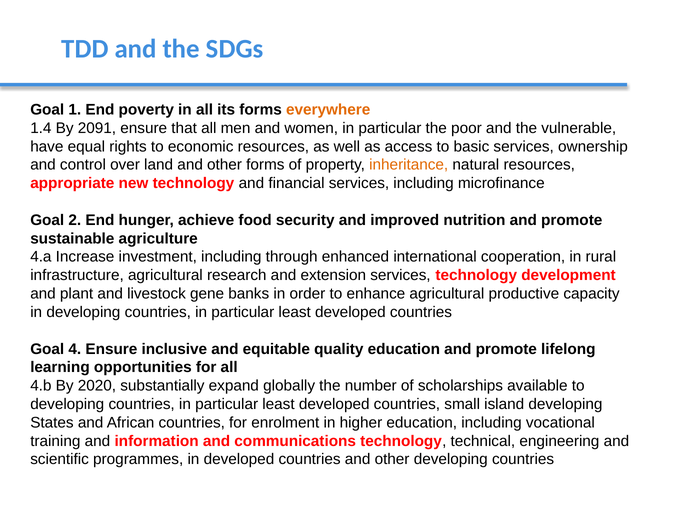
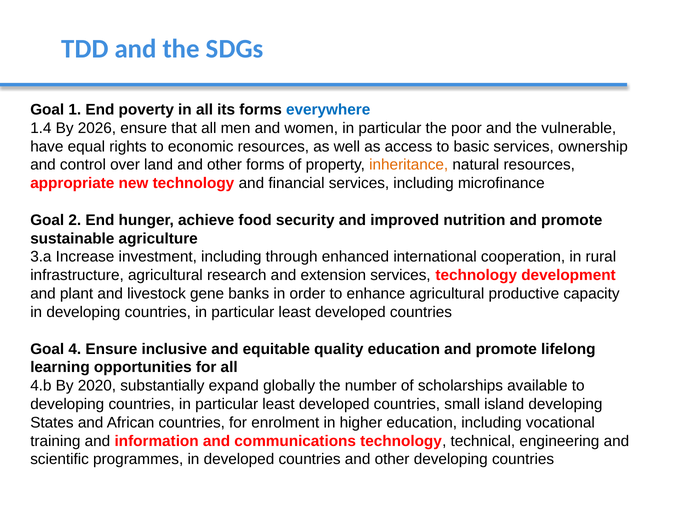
everywhere colour: orange -> blue (328, 110)
2091: 2091 -> 2026 (97, 128)
4.a: 4.a -> 3.a (41, 257)
